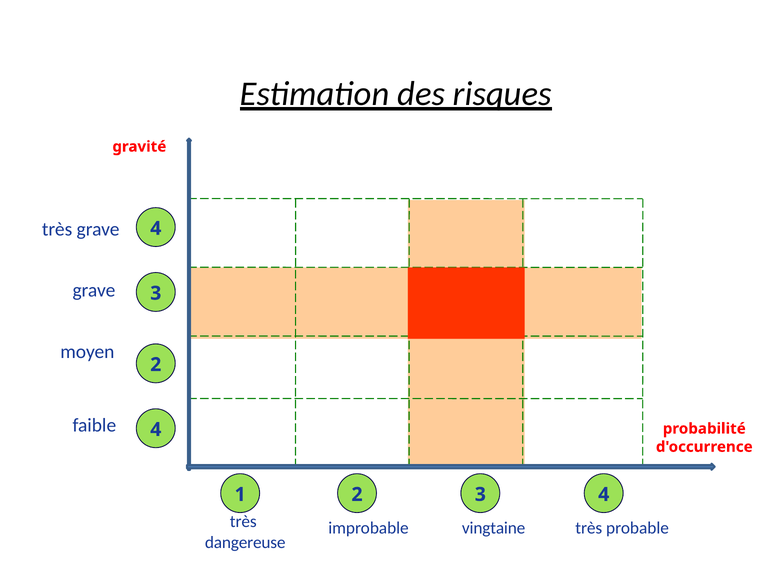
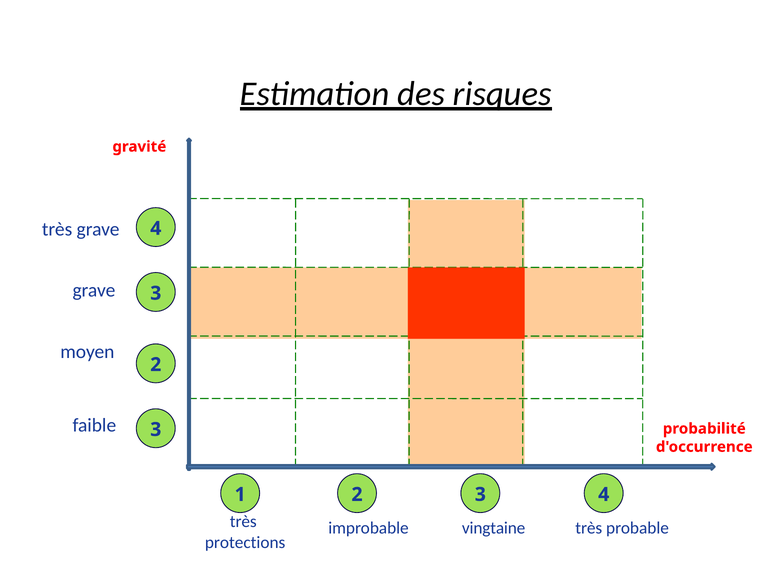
faible 4: 4 -> 3 (156, 430)
dangereuse: dangereuse -> protections (245, 543)
